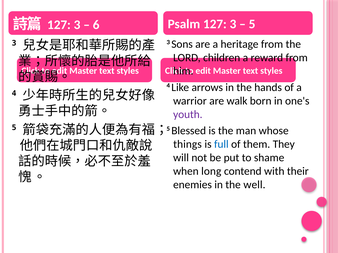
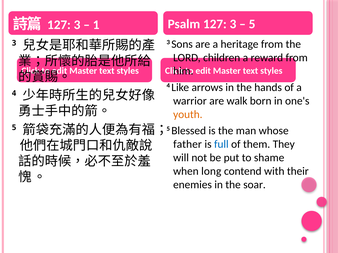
6: 6 -> 1 (96, 25)
youth colour: purple -> orange (188, 115)
things: things -> father (188, 144)
well: well -> soar (255, 185)
